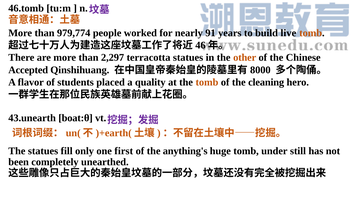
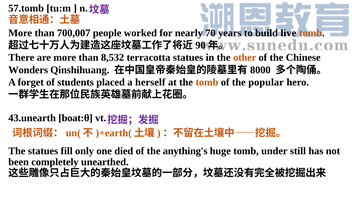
46.tomb: 46.tomb -> 57.tomb (26, 8)
979,774: 979,774 -> 700,007 (74, 33)
91: 91 -> 70 (210, 33)
46: 46 -> 90 (200, 45)
2,297: 2,297 -> 8,532 (113, 58)
Accepted: Accepted -> Wonders (28, 70)
flavor: flavor -> forget (31, 82)
quality: quality -> herself (150, 82)
cleaning: cleaning -> popular (266, 82)
first: first -> died (124, 151)
